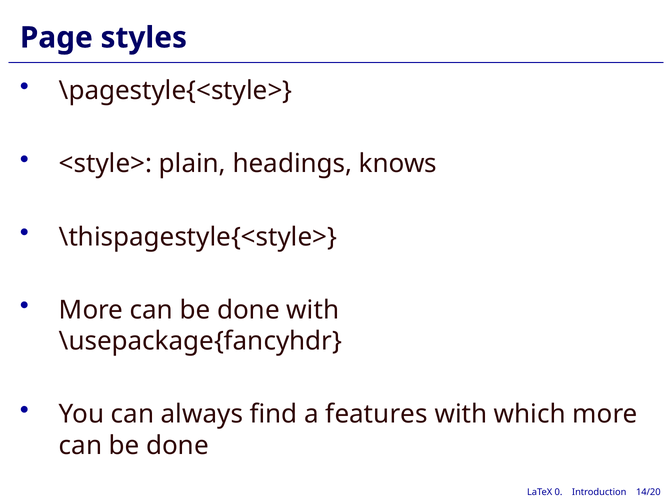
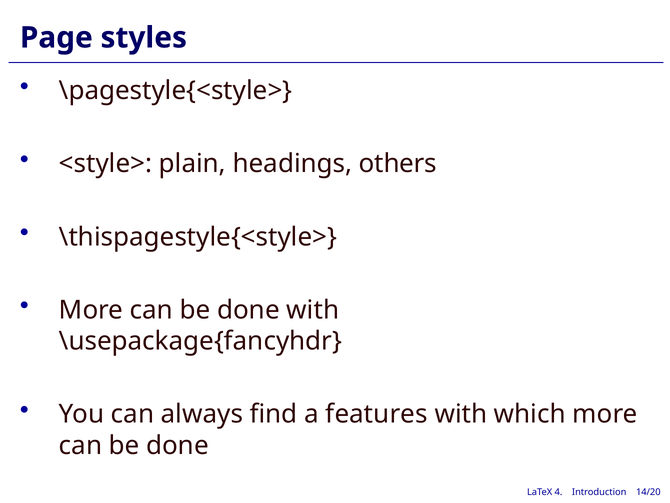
knows: knows -> others (398, 164)
0: 0 -> 4 (558, 492)
